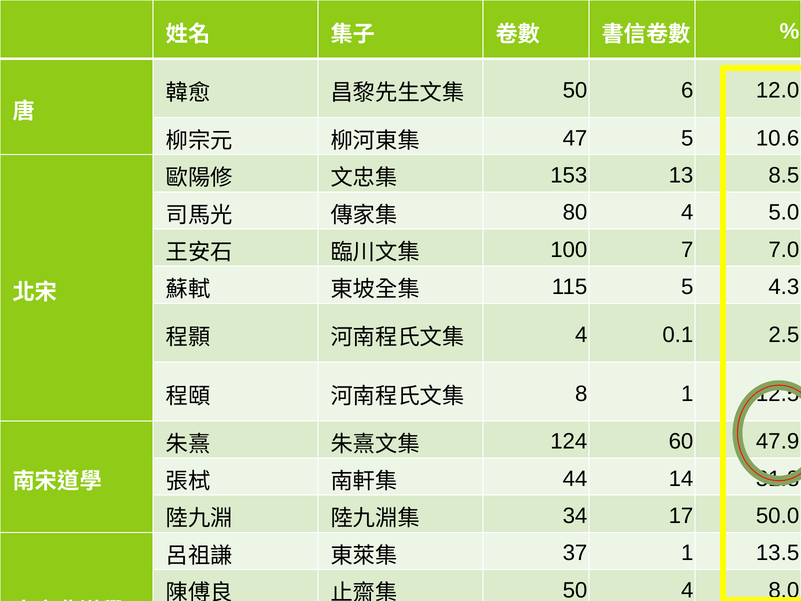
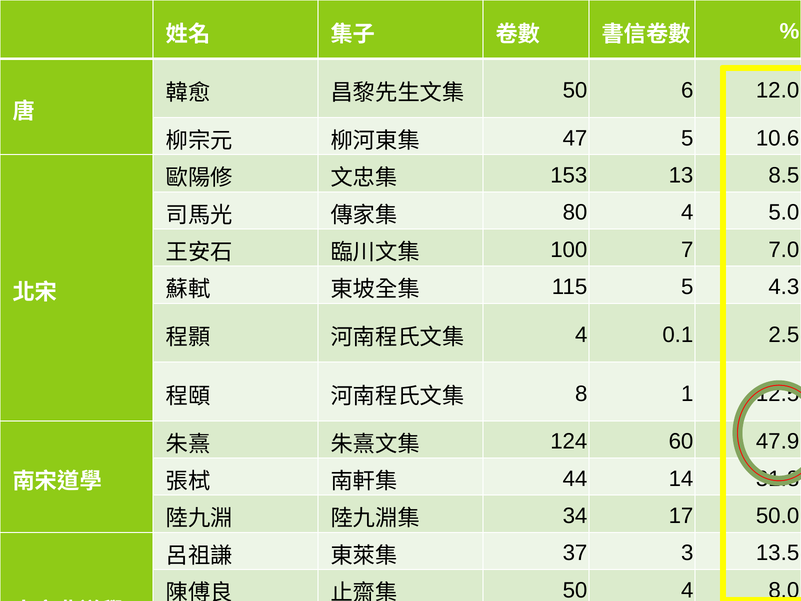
37 1: 1 -> 3 (687, 553)
